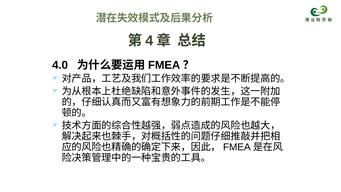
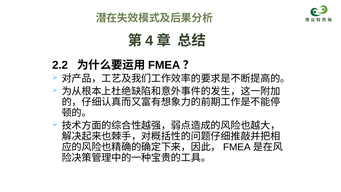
4.0: 4.0 -> 2.2 (60, 65)
